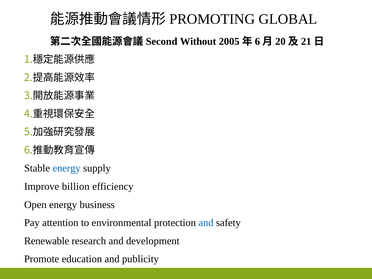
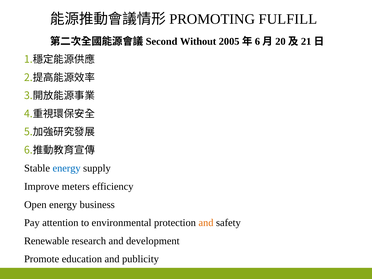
GLOBAL: GLOBAL -> FULFILL (288, 19)
billion: billion -> meters (76, 186)
and colour: blue -> orange (206, 223)
